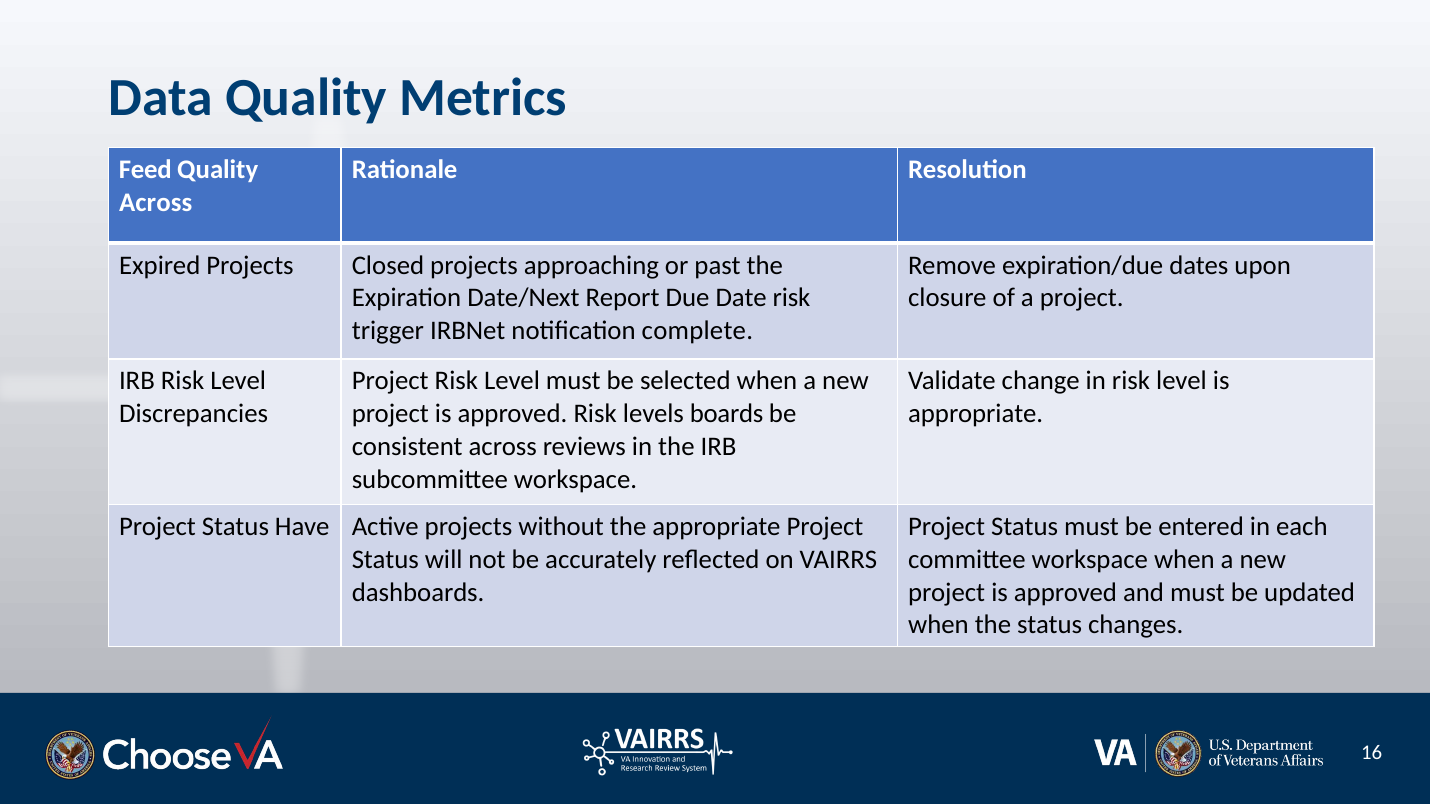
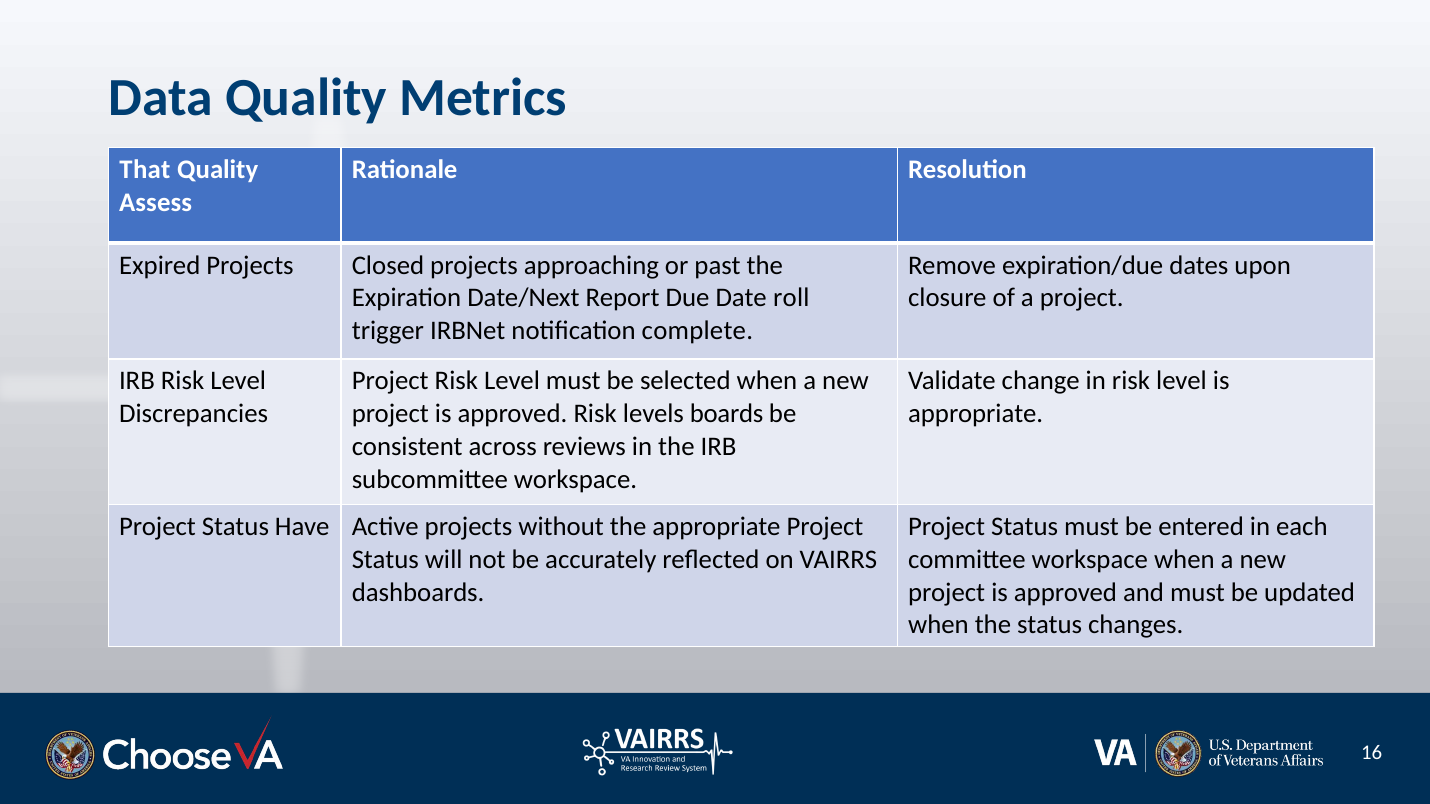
Feed: Feed -> That (145, 170)
Across: Across -> Assess (156, 202)
Date risk: risk -> roll (791, 298)
